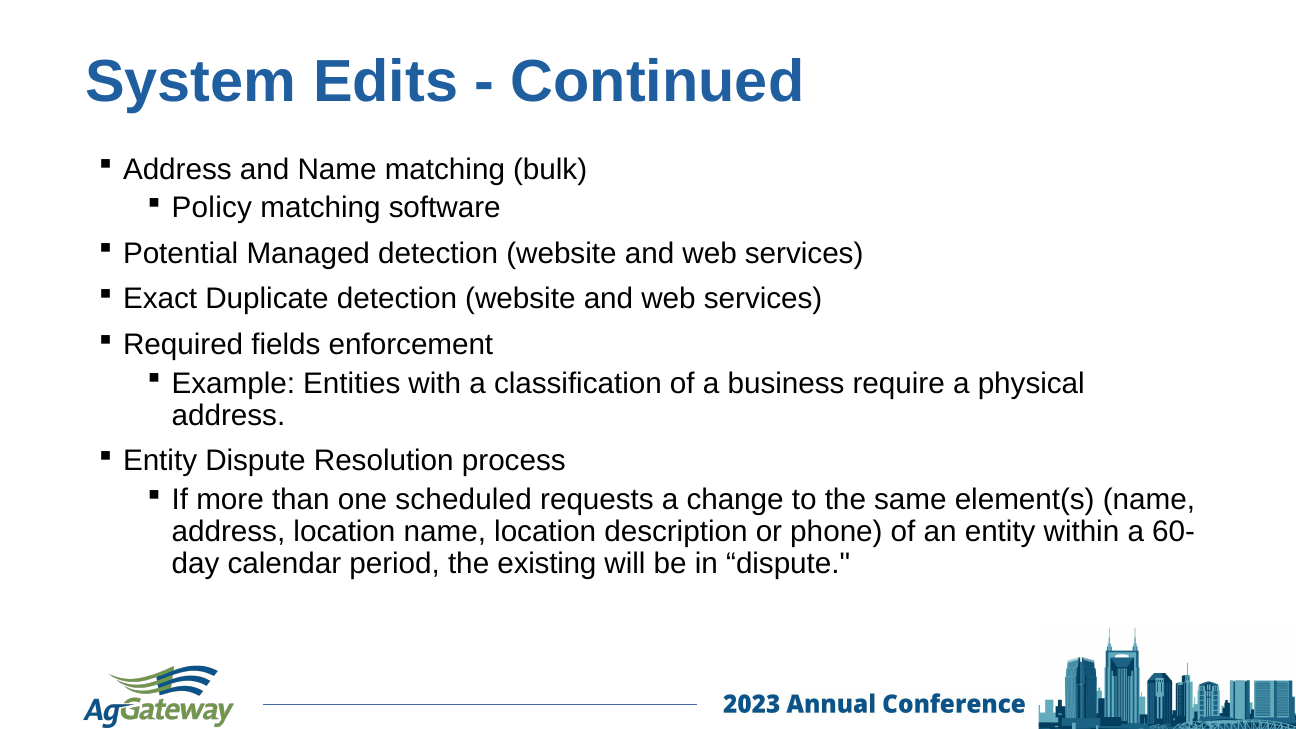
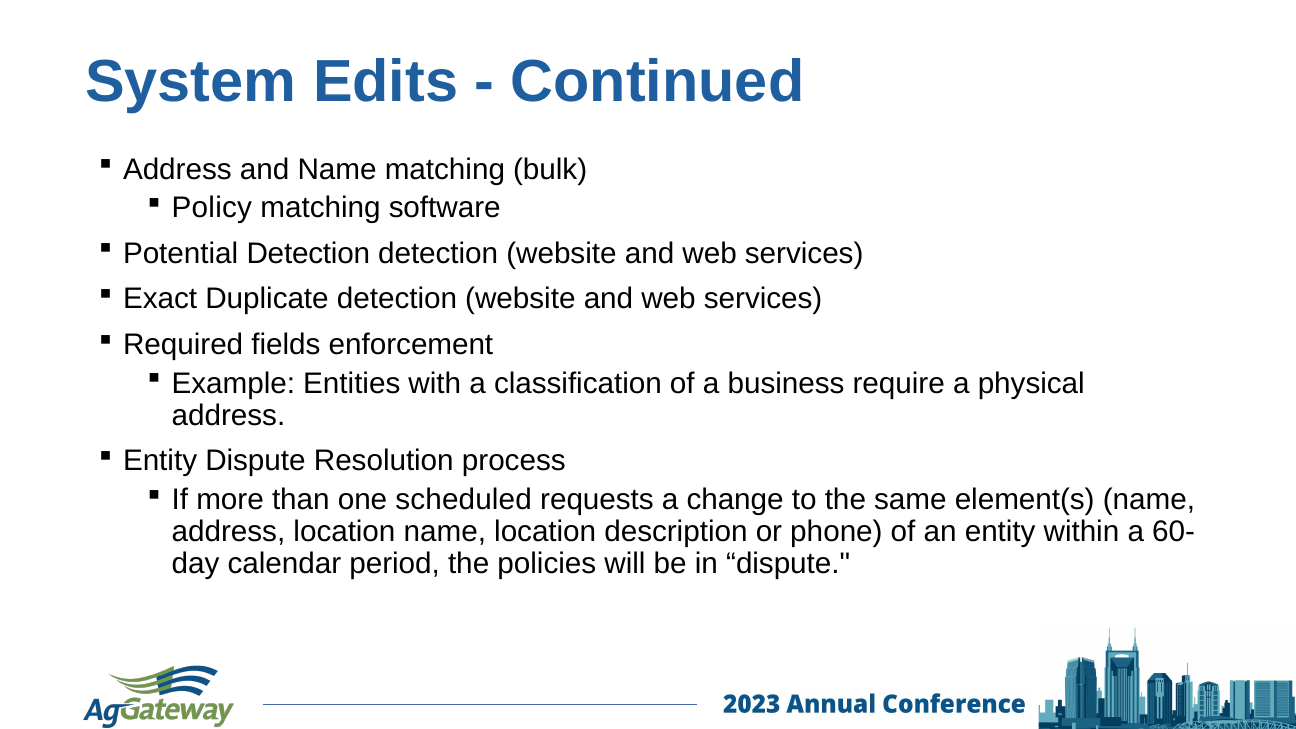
Potential Managed: Managed -> Detection (308, 254)
existing: existing -> policies (547, 564)
